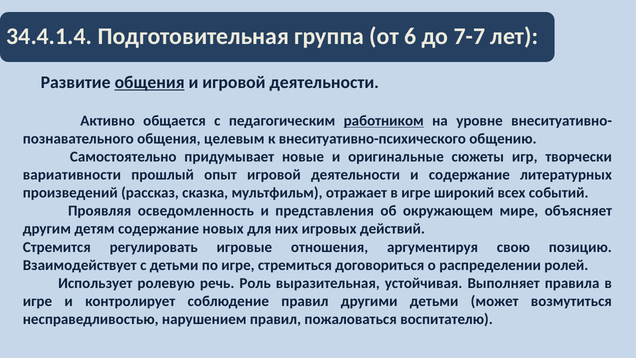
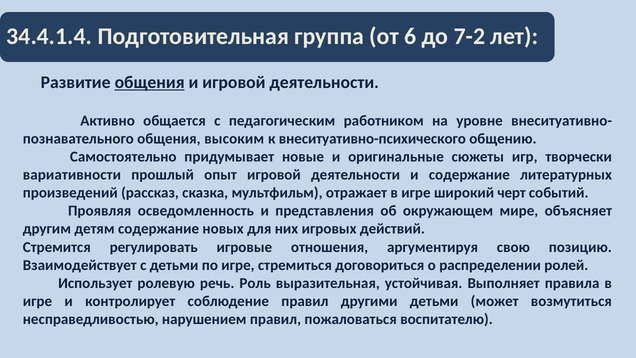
7-7: 7-7 -> 7-2 (469, 36)
работником underline: present -> none (384, 121)
целевым: целевым -> высоким (234, 139)
всех: всех -> черт (512, 193)
